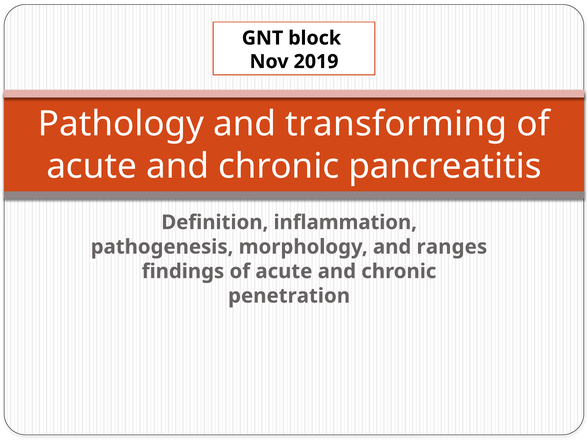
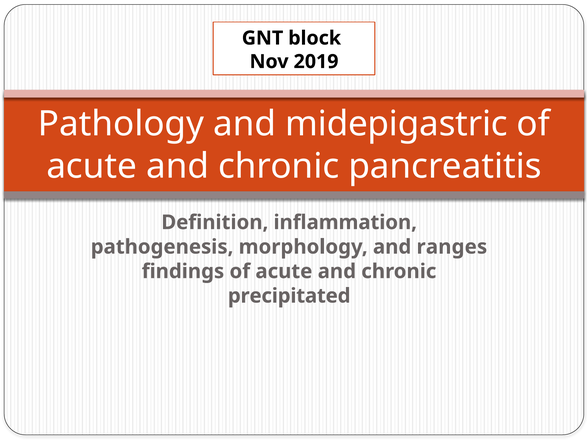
transforming: transforming -> midepigastric (396, 124)
penetration: penetration -> precipitated (289, 296)
